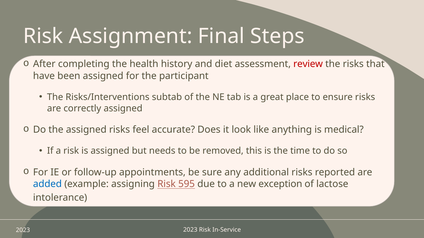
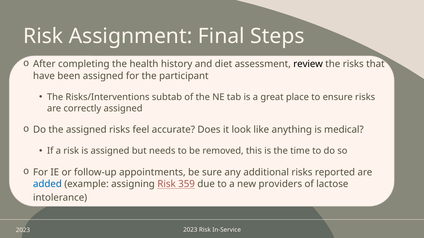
review colour: red -> black (308, 64)
595: 595 -> 359 (187, 184)
exception: exception -> providers (280, 184)
